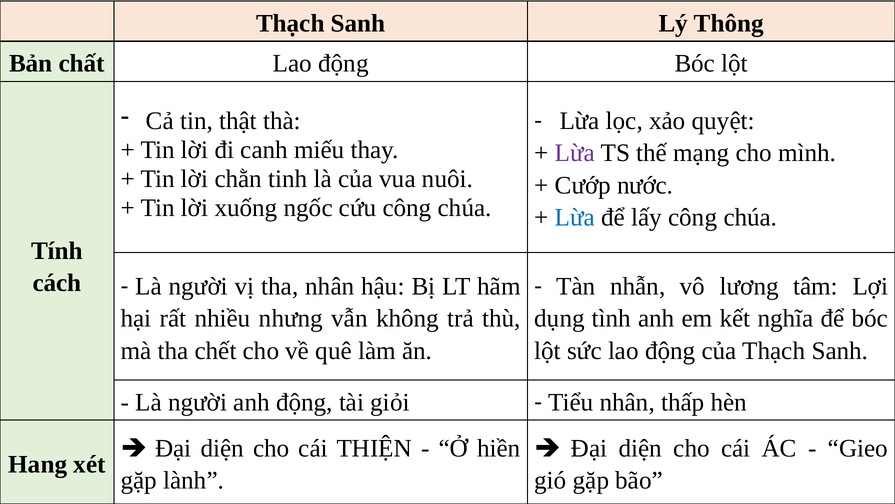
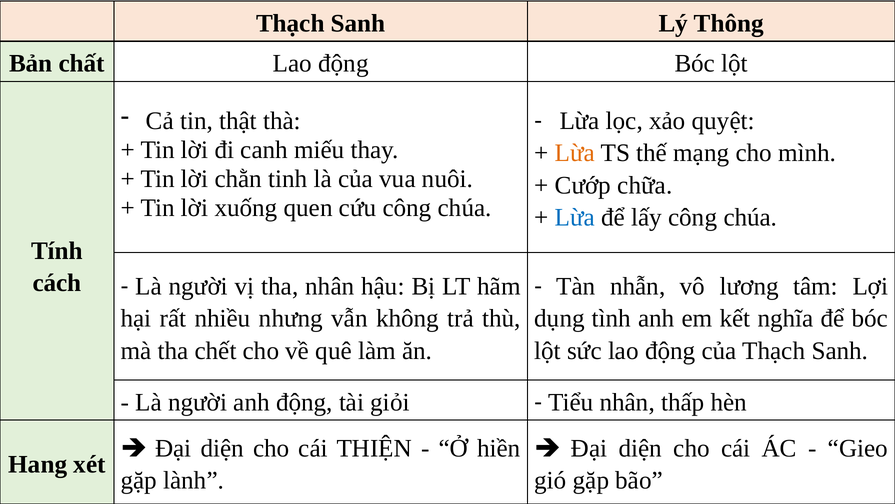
Lừa colour: purple -> orange (575, 153)
nước: nước -> chữa (645, 185)
ngốc: ngốc -> quen (308, 208)
